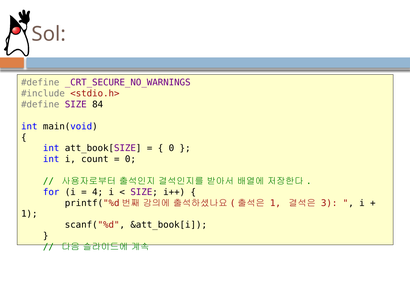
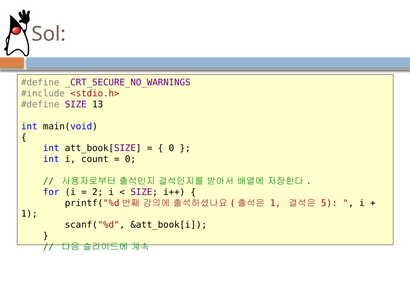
84: 84 -> 13 (98, 104)
4: 4 -> 2 (98, 192)
3: 3 -> 5 (329, 203)
